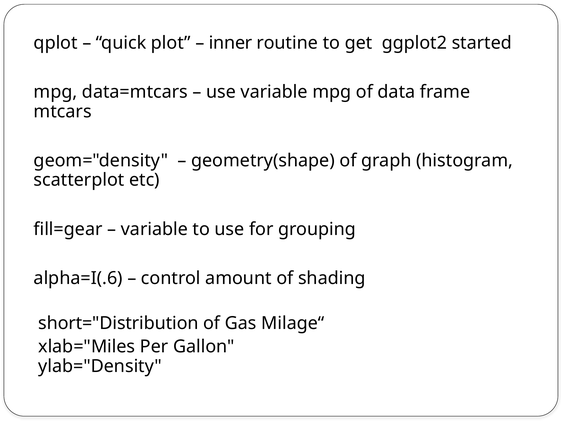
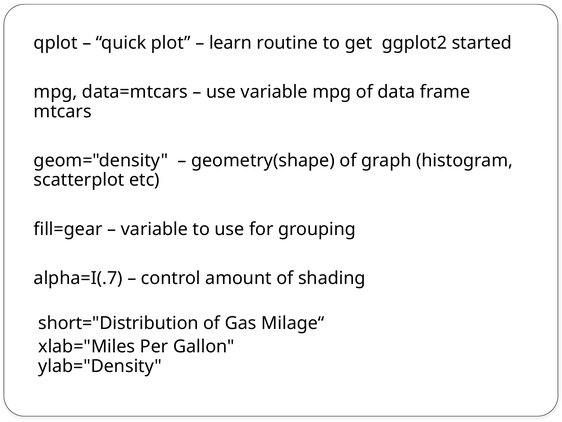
inner: inner -> learn (231, 43)
alpha=I(.6: alpha=I(.6 -> alpha=I(.7 (78, 278)
